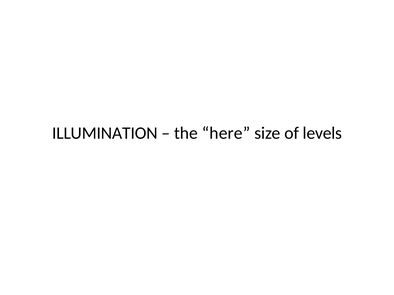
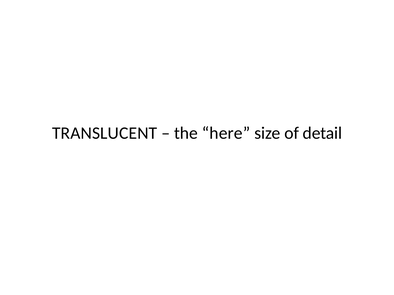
ILLUMINATION: ILLUMINATION -> TRANSLUCENT (105, 133)
levels: levels -> detail (322, 133)
